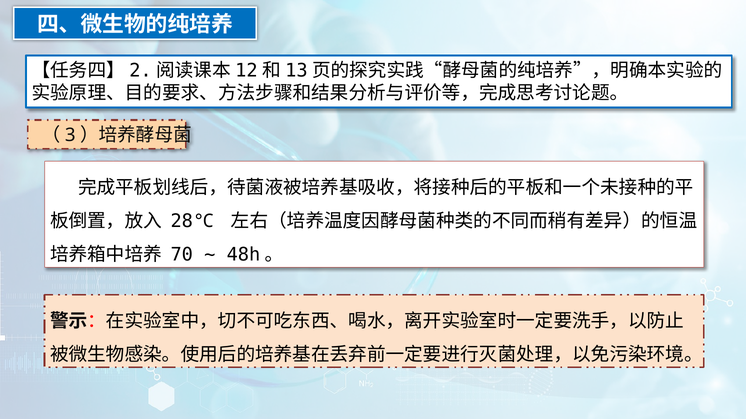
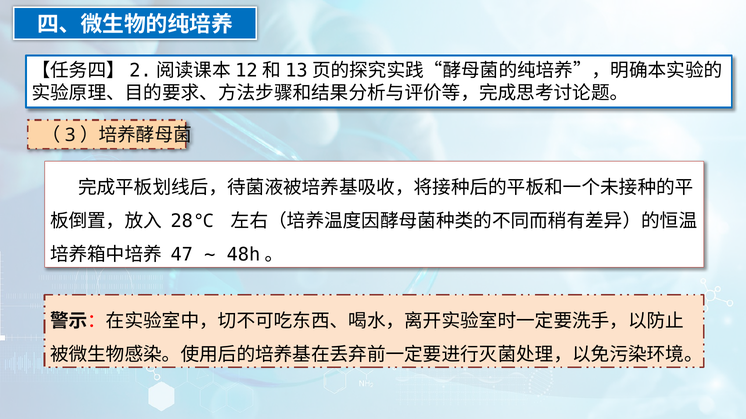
70: 70 -> 47 (182, 255)
